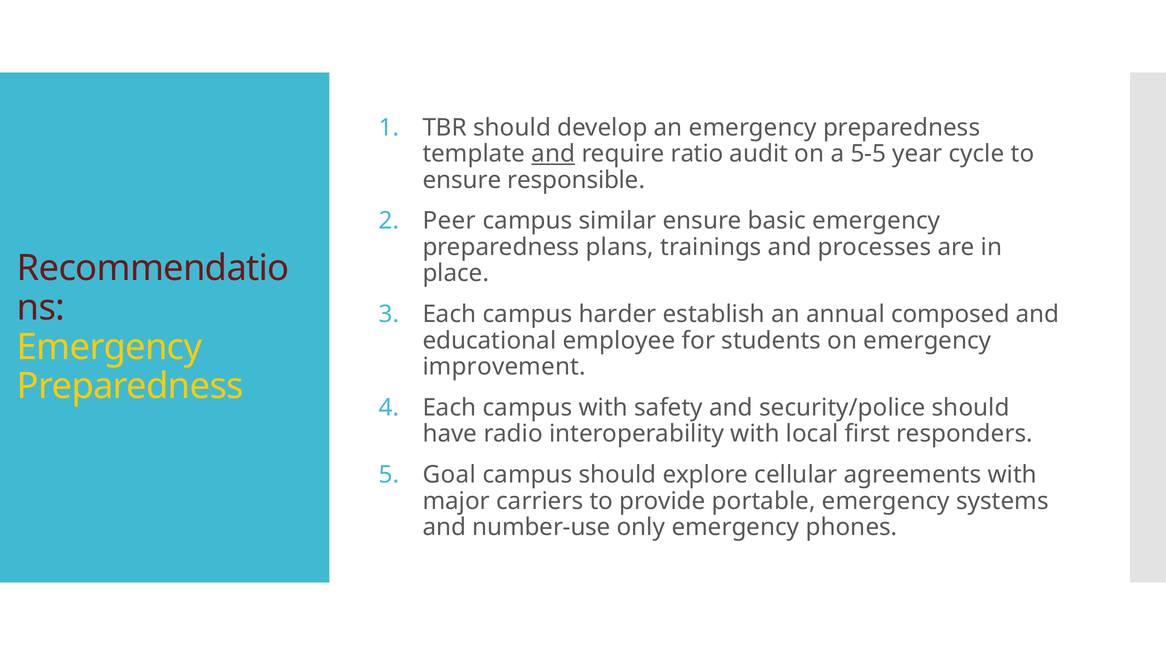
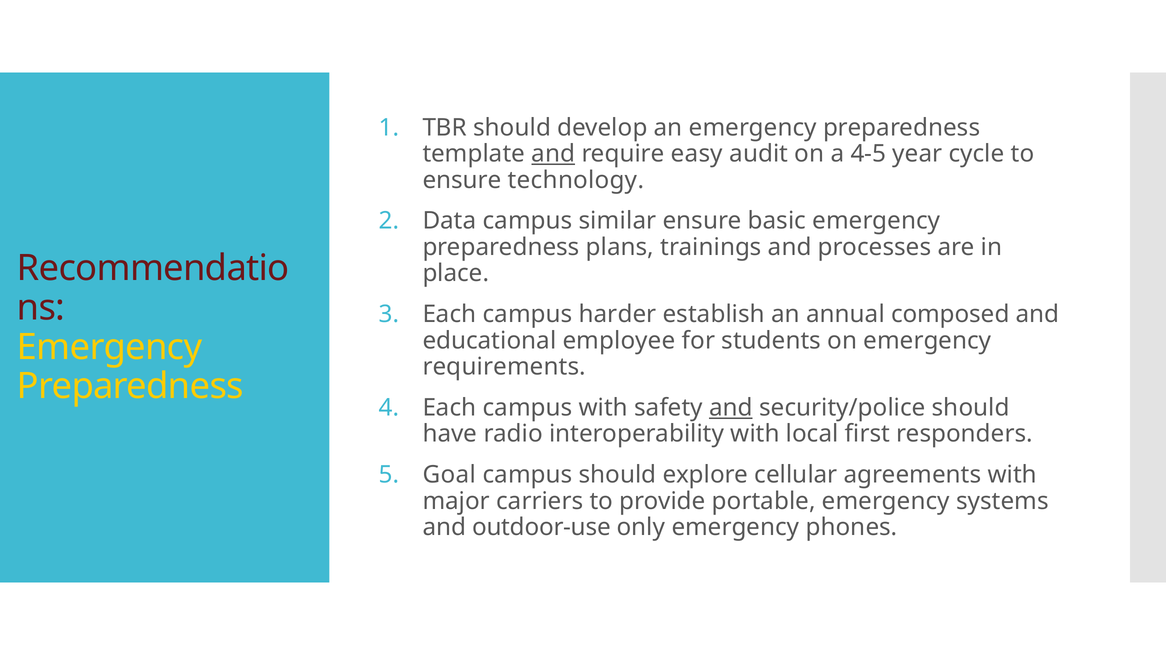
ratio: ratio -> easy (697, 154)
5-5: 5-5 -> 4-5 (868, 154)
responsible: responsible -> technology (576, 180)
Peer: Peer -> Data (449, 221)
improvement: improvement -> requirements (504, 367)
and underline: none -> present (731, 408)
number-use: number-use -> outdoor-use (542, 527)
